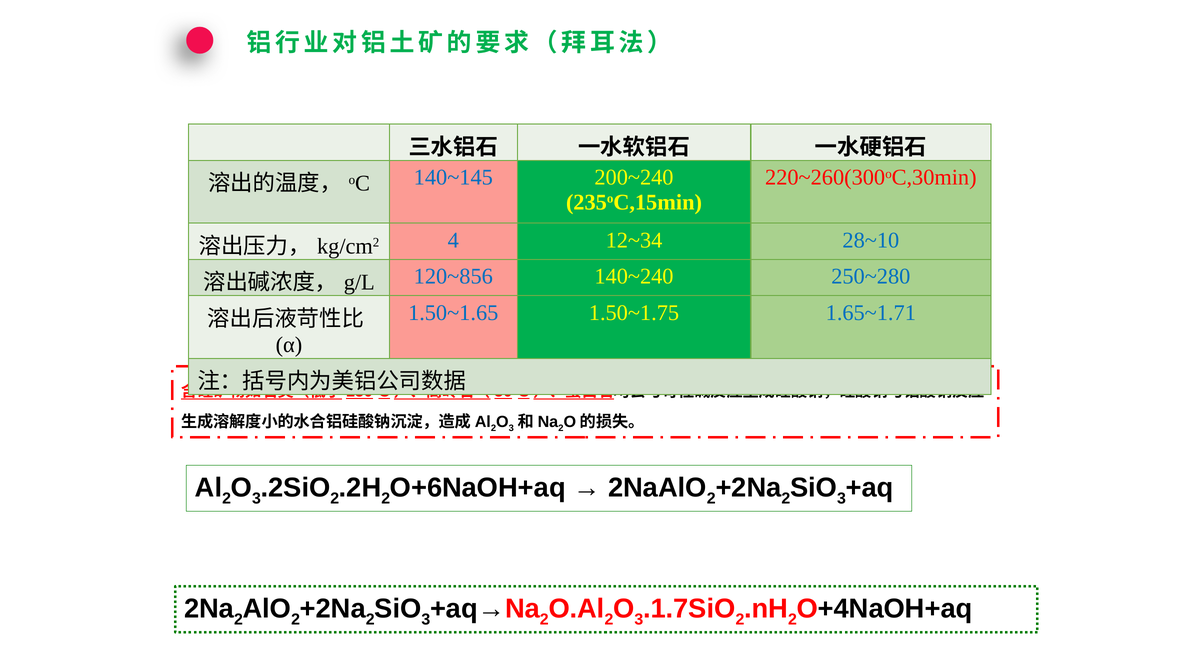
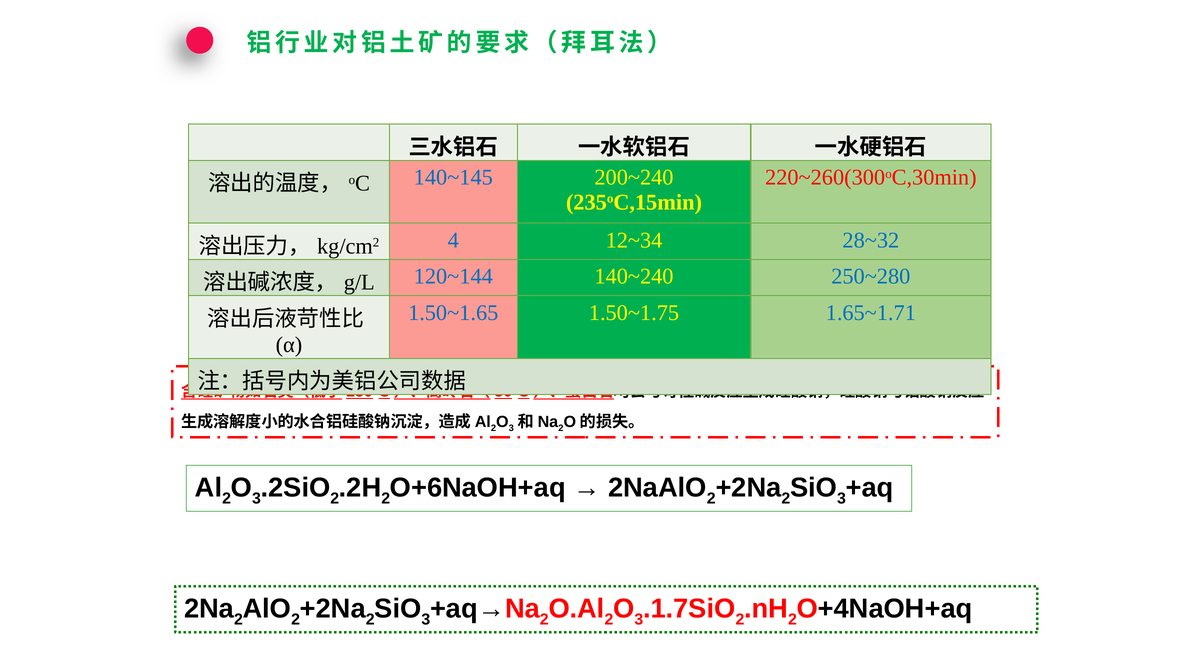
28~10: 28~10 -> 28~32 (871, 240)
120~856: 120~856 -> 120~144 (453, 276)
